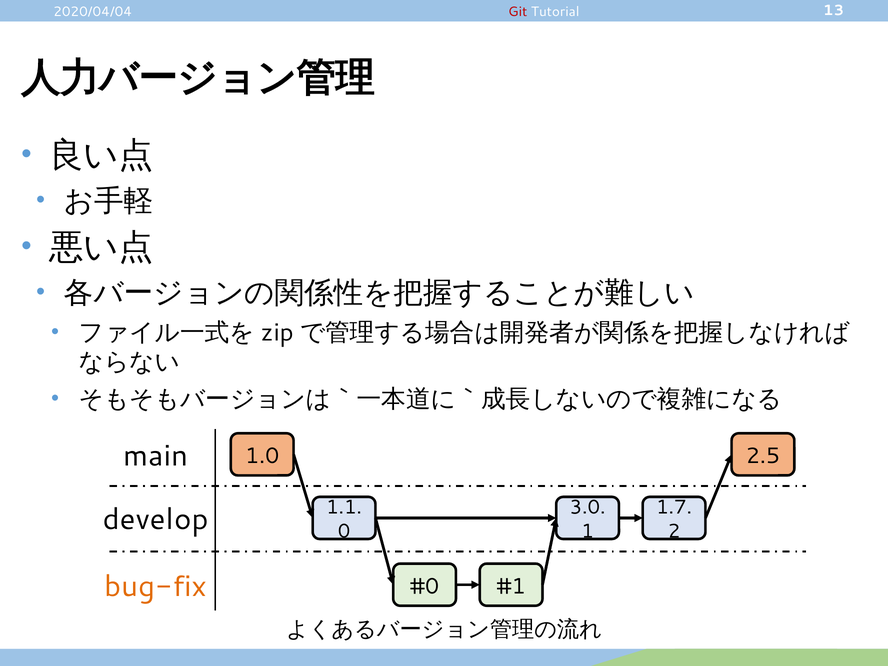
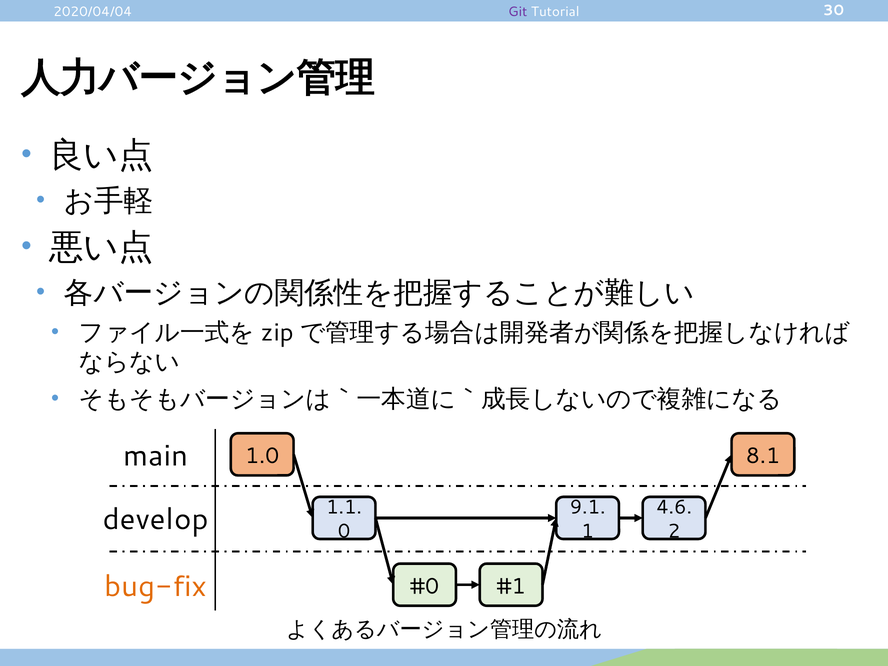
Git colour: red -> purple (518, 12)
13: 13 -> 30 (834, 10)
2.5: 2.5 -> 8.1 (763, 456)
3.0: 3.0 -> 9.1 (588, 507)
1.7: 1.7 -> 4.6 (674, 507)
